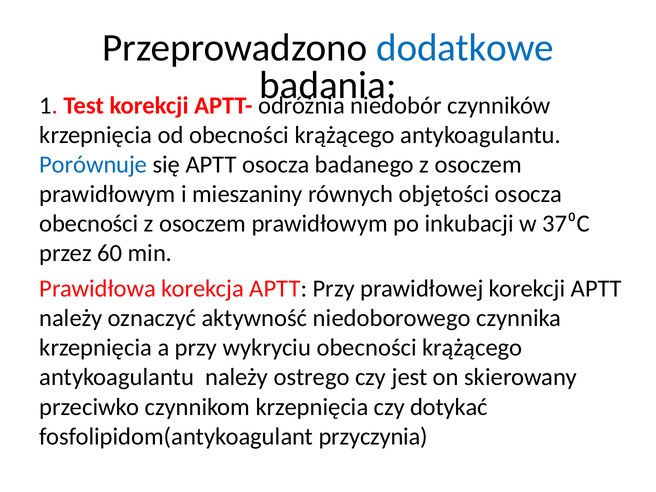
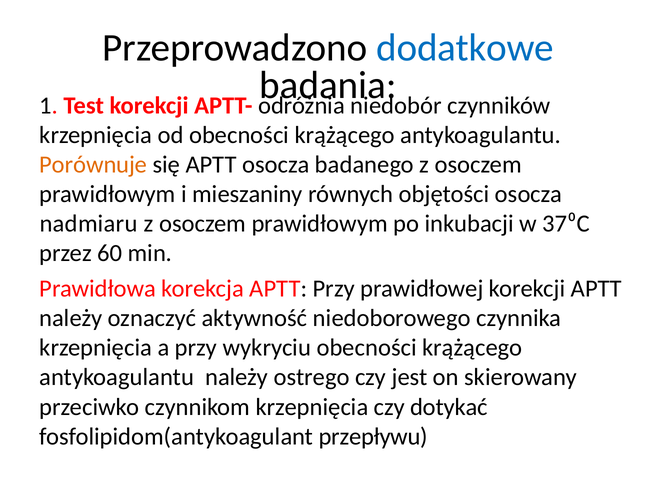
Porównuje colour: blue -> orange (93, 165)
obecności: obecności -> nadmiaru (89, 224)
przyczynia: przyczynia -> przepływu (373, 436)
